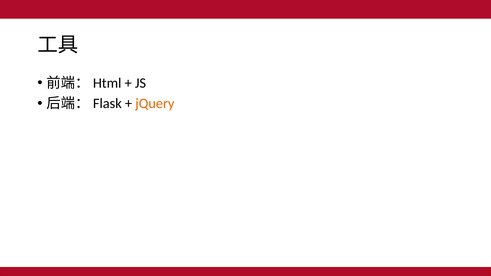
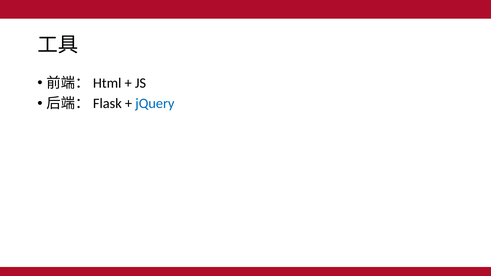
jQuery colour: orange -> blue (155, 104)
